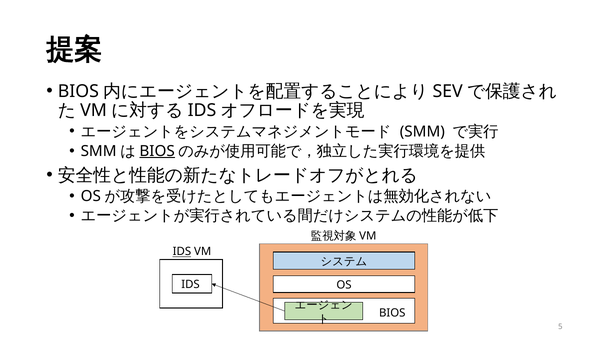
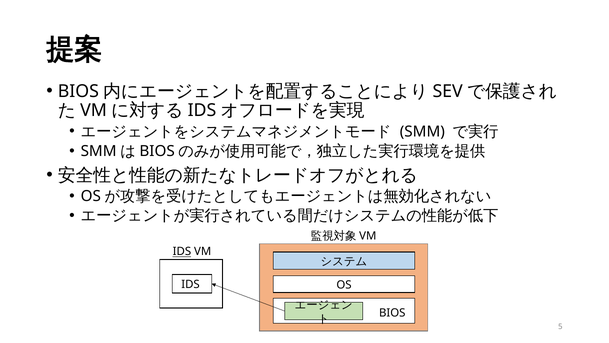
BIOS underline: present -> none (157, 151)
